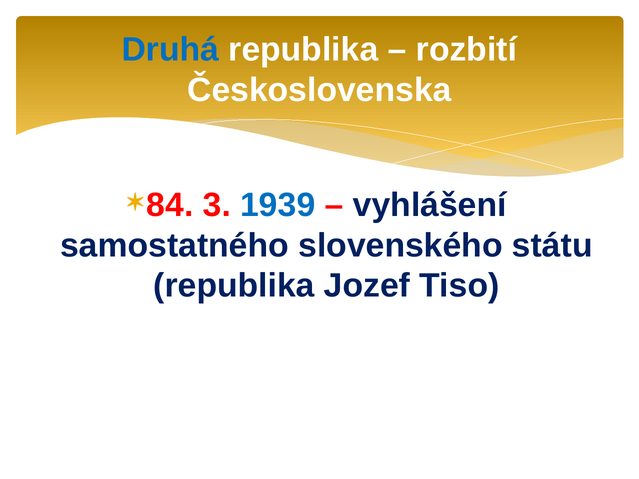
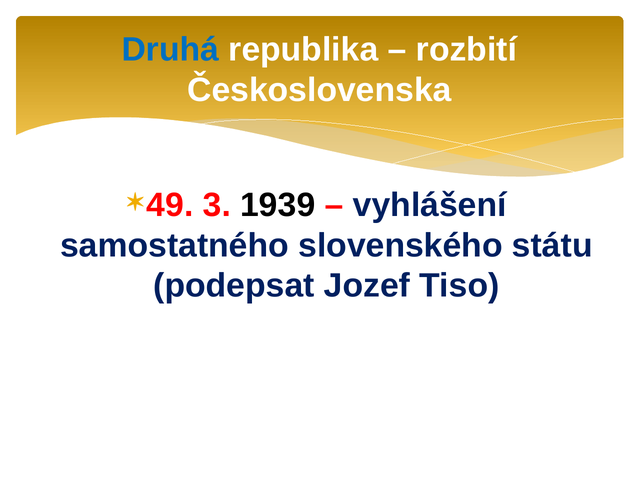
84: 84 -> 49 (170, 205)
1939 colour: blue -> black (278, 205)
republika: republika -> podepsat (234, 286)
